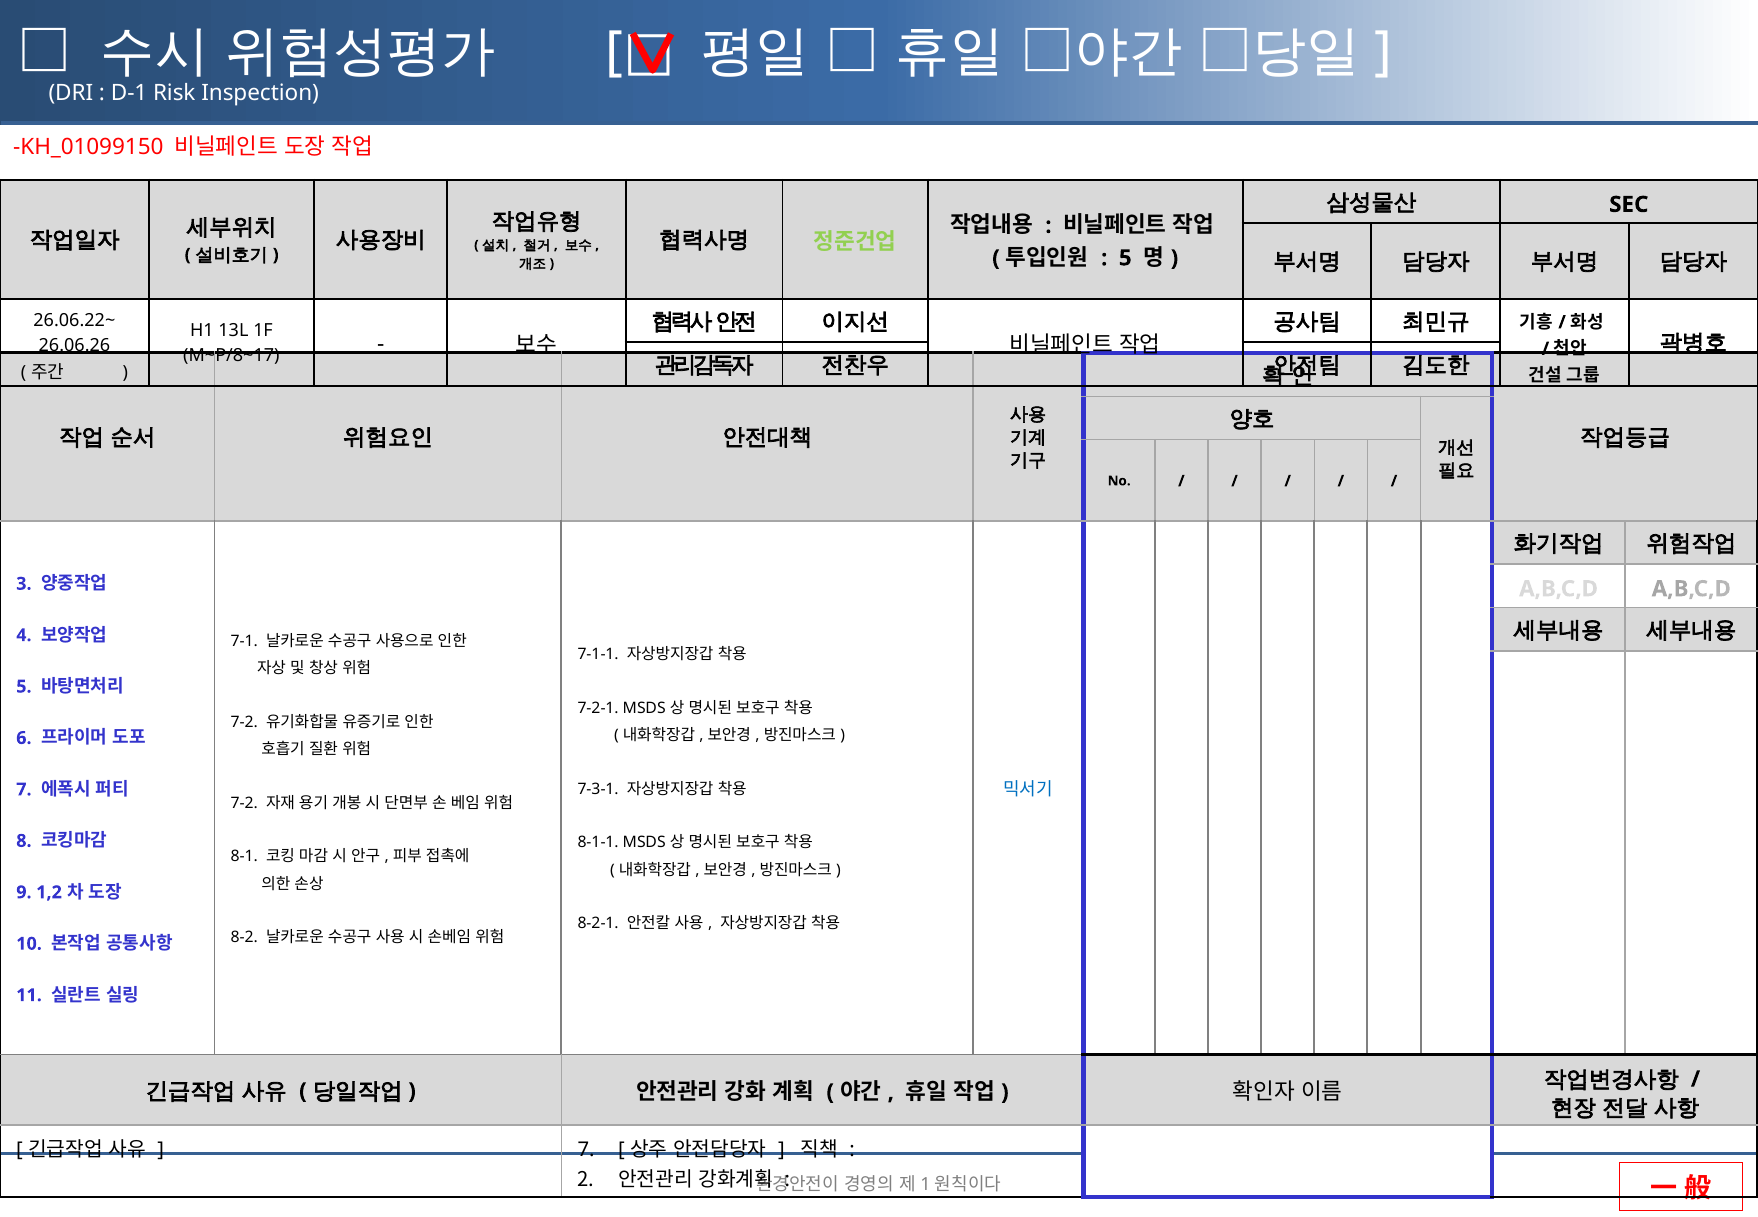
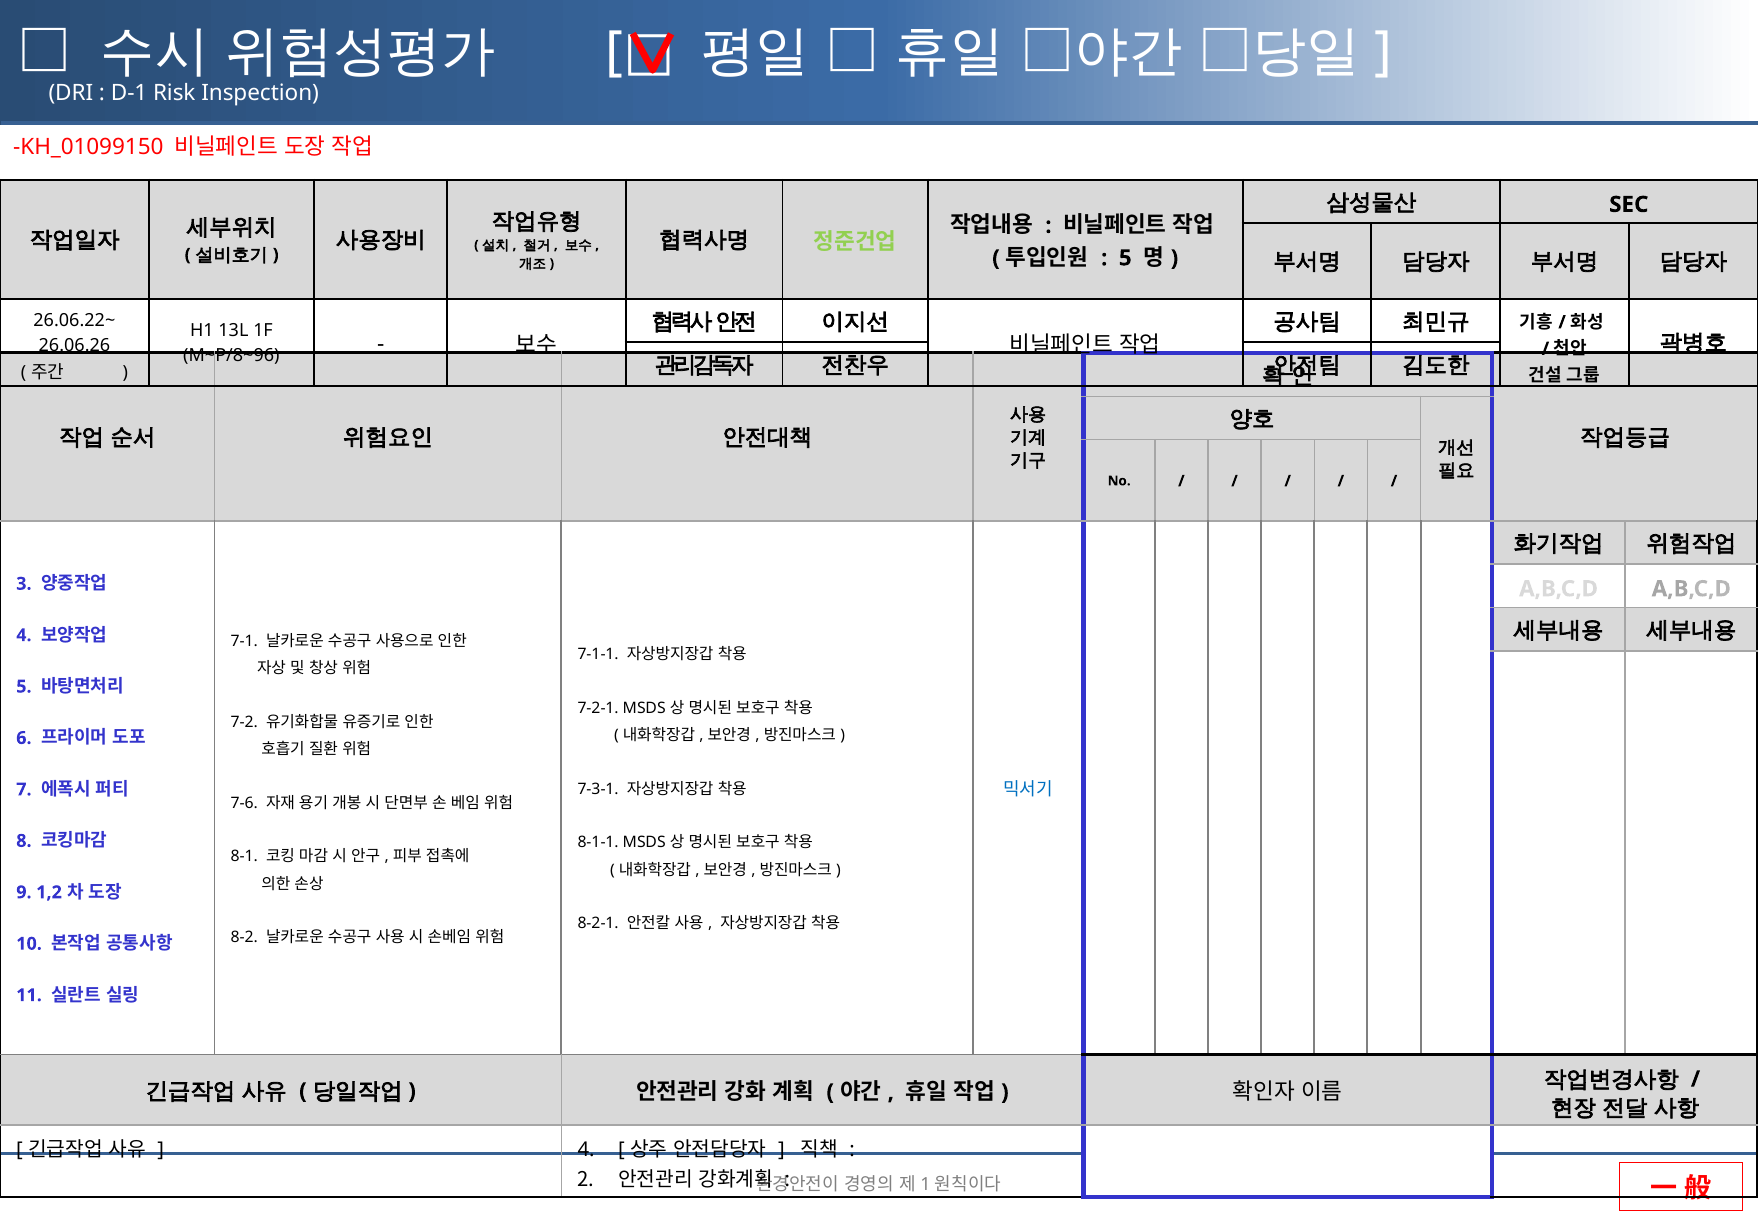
M~P/8~17: M~P/8~17 -> M~P/8~96 (231, 356)
7-2: 7-2 -> 7-6 (244, 803)
7: 7 -> 4 (586, 1150)
